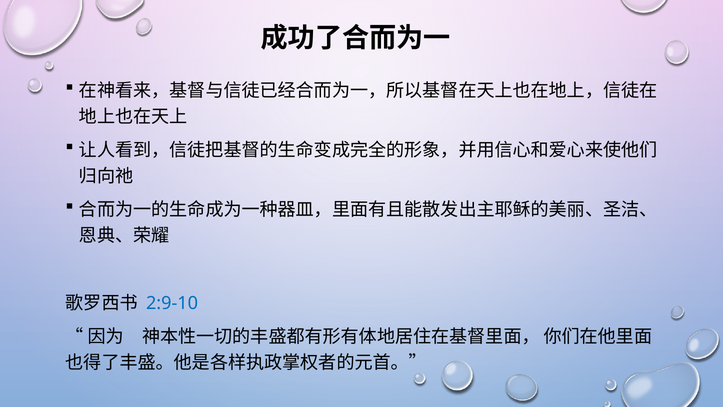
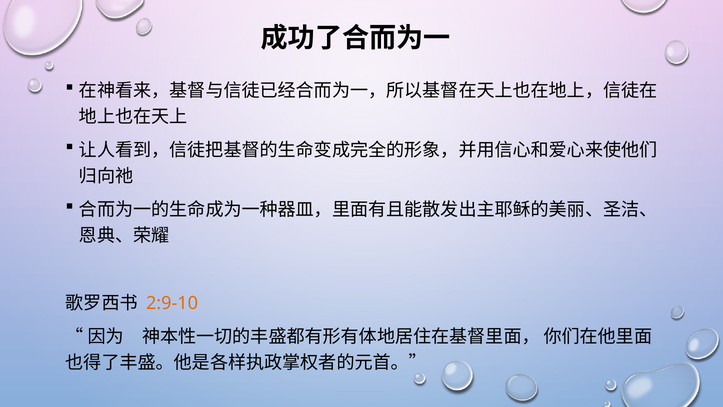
2:9-10 colour: blue -> orange (172, 303)
